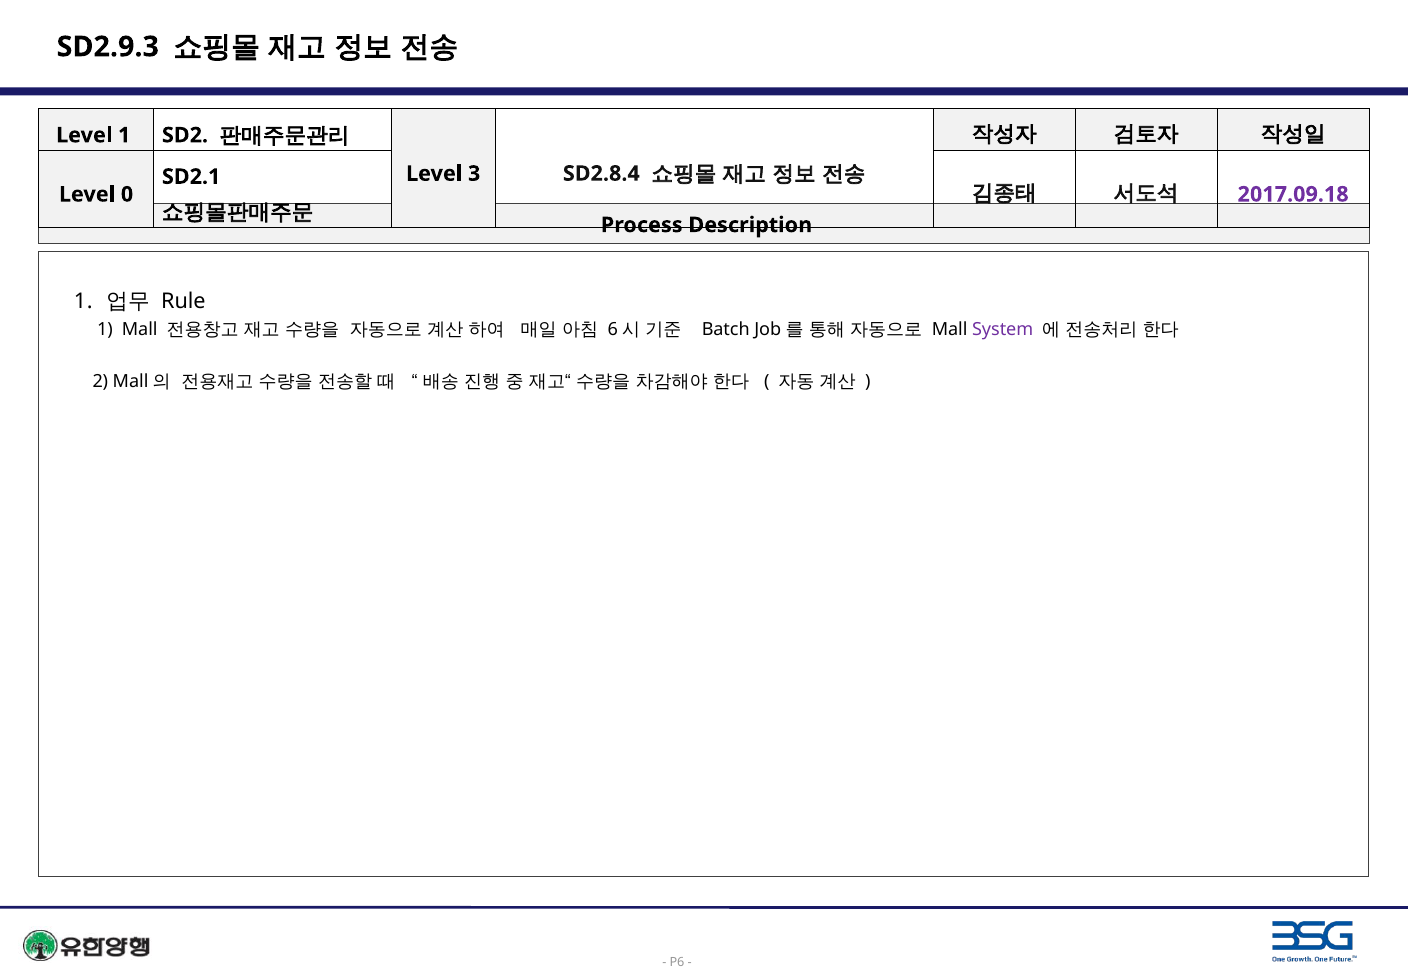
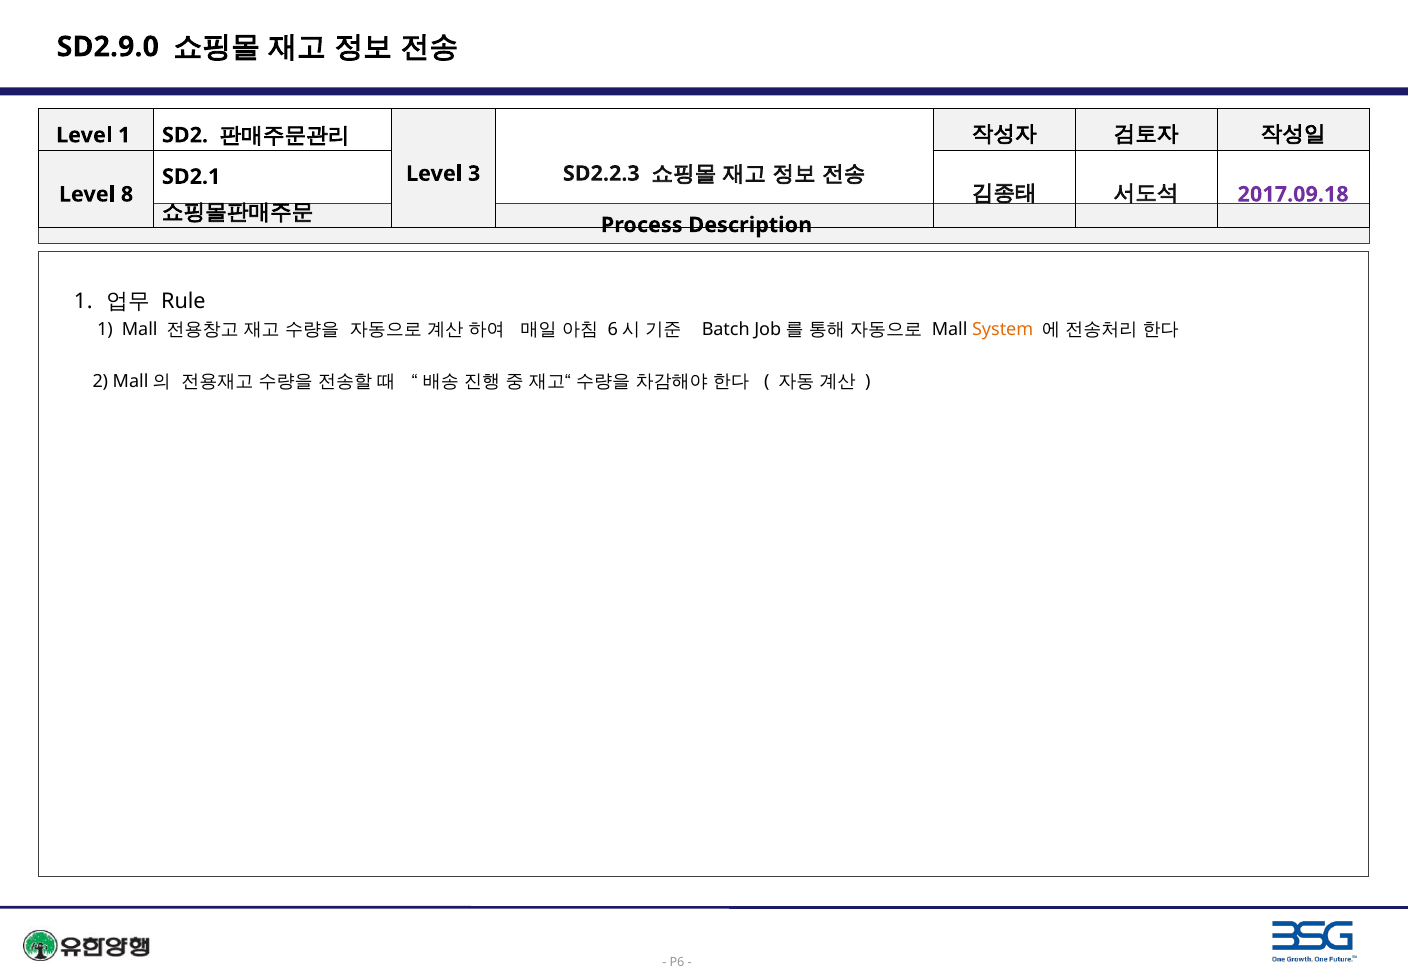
SD2.9.3: SD2.9.3 -> SD2.9.0 (108, 47)
SD2.8.4: SD2.8.4 -> SD2.2.3 (601, 174)
0: 0 -> 8 (127, 194)
System colour: purple -> orange (1003, 330)
